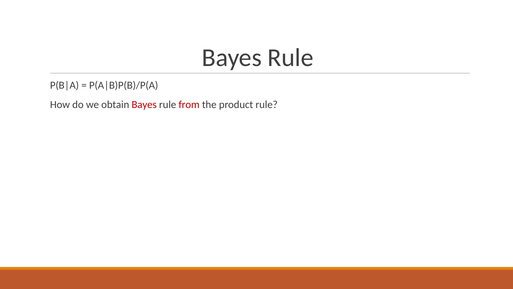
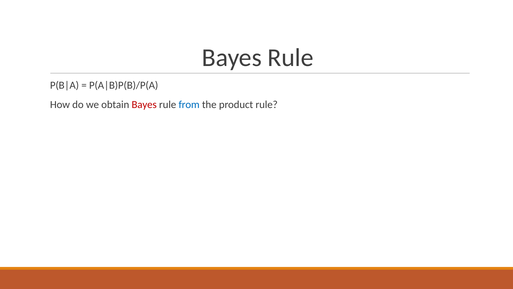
from colour: red -> blue (189, 104)
